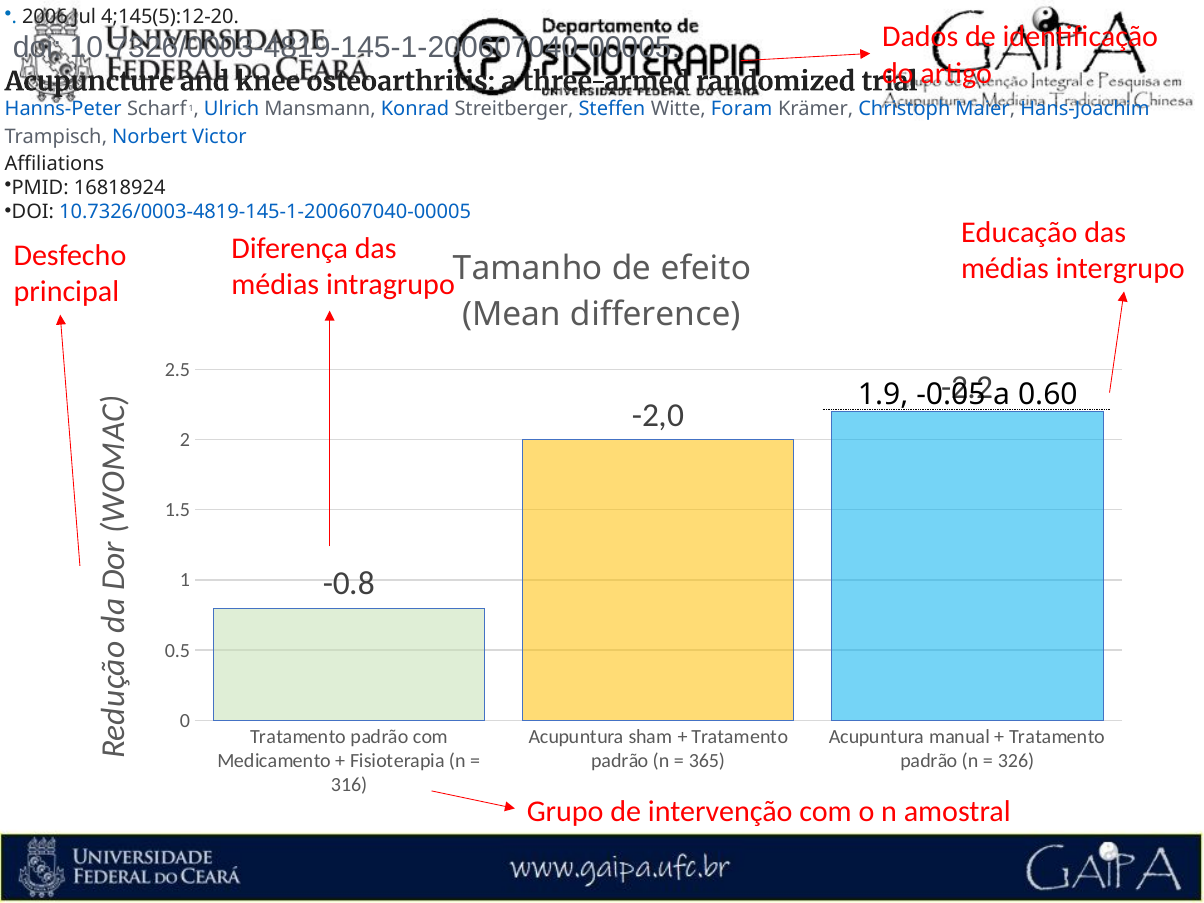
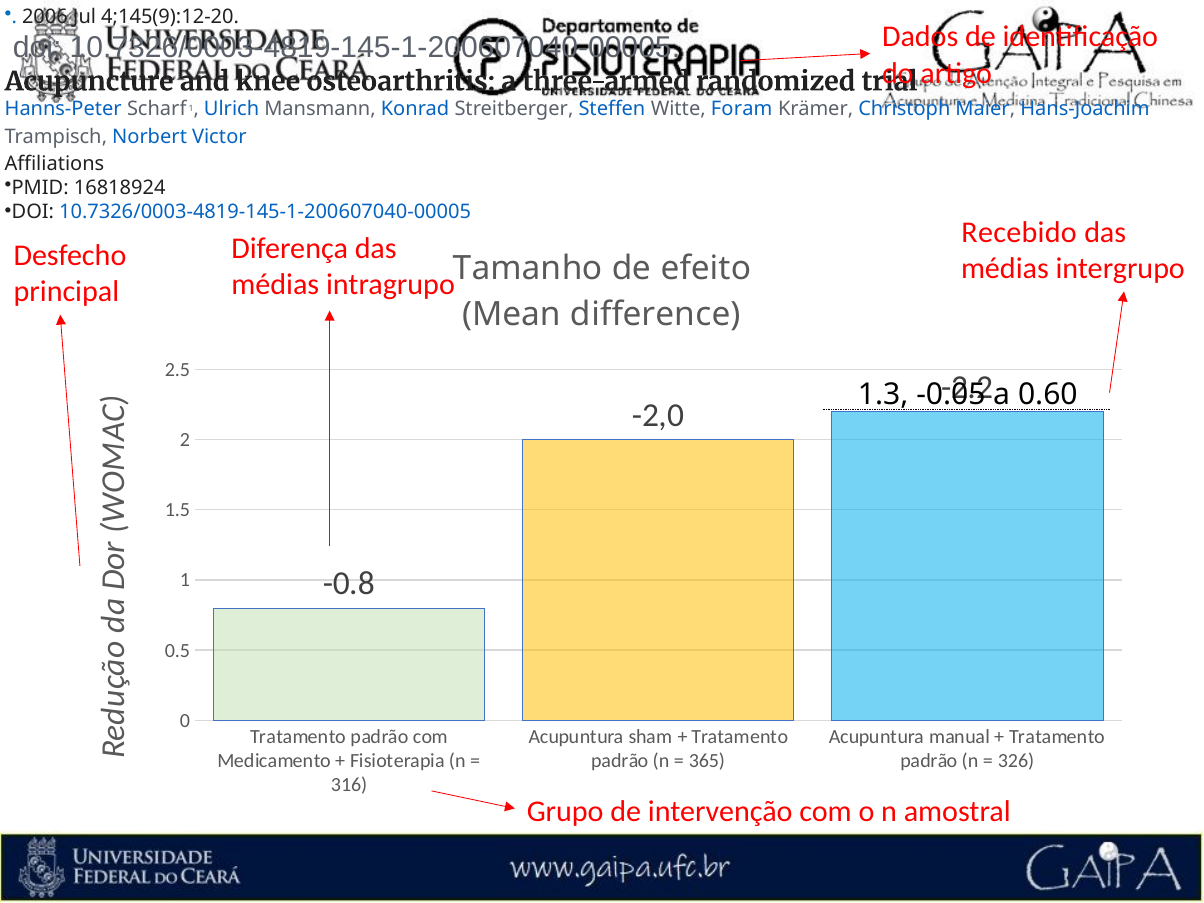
4;145(5):12-20: 4;145(5):12-20 -> 4;145(9):12-20 (170, 17)
Educação: Educação -> Recebido (1019, 232)
1.9: 1.9 -> 1.3 (883, 394)
